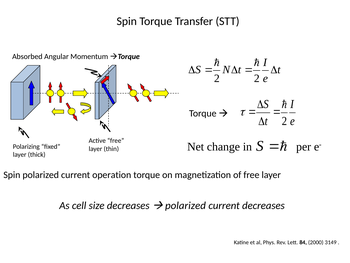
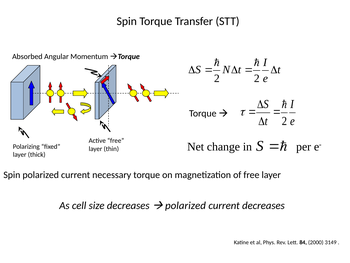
operation: operation -> necessary (112, 174)
